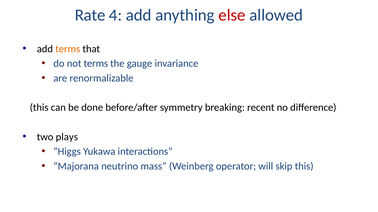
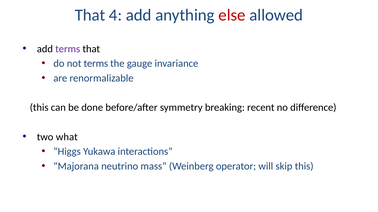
Rate: Rate -> That (90, 15)
terms colour: orange -> purple (68, 49)
plays: plays -> what (67, 137)
